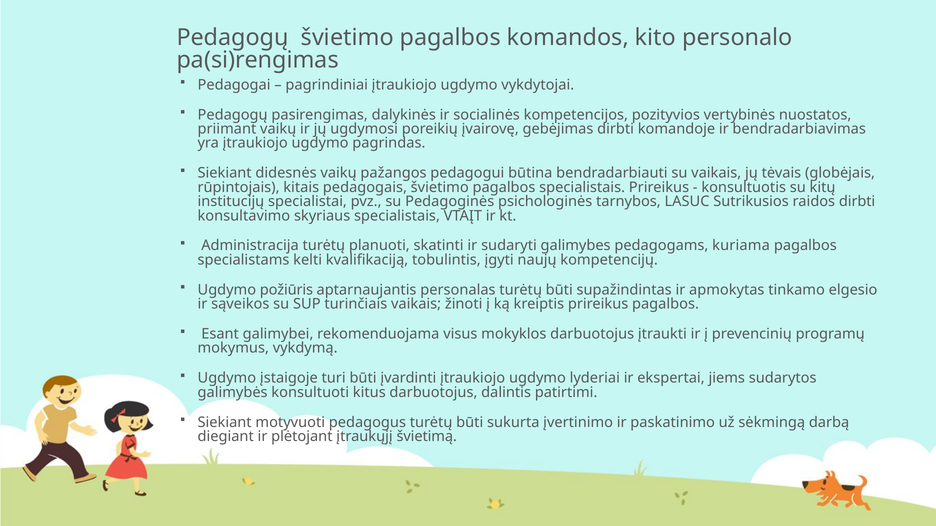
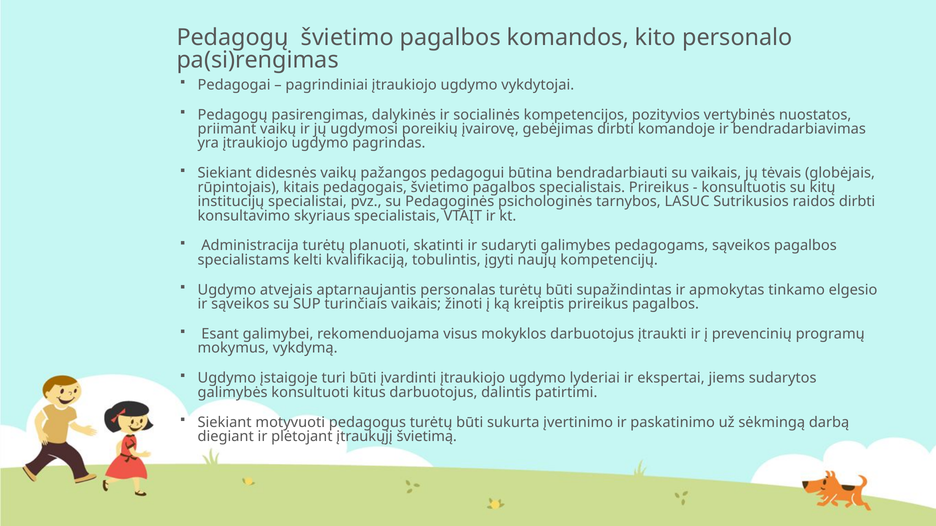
pedagogams kuriama: kuriama -> sąveikos (741, 246)
požiūris: požiūris -> atvejais (286, 290)
